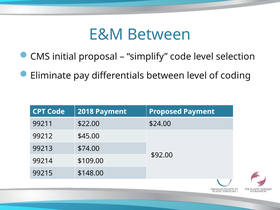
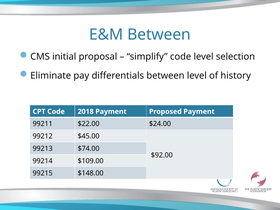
coding: coding -> history (236, 76)
